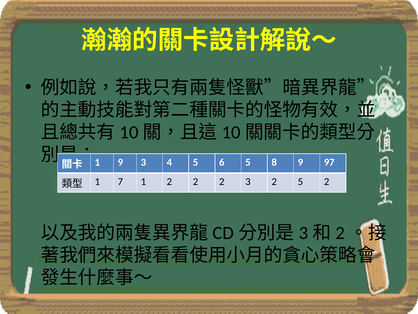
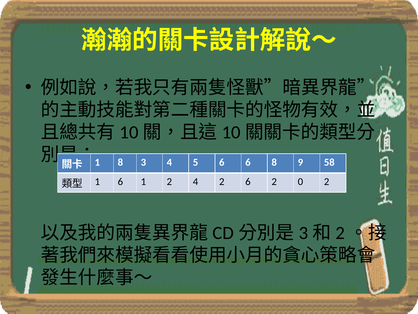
1 9: 9 -> 8 (120, 162)
6 5: 5 -> 6 (248, 162)
97: 97 -> 58 (329, 162)
1 7: 7 -> 6 (120, 181)
1 2 2: 2 -> 4 (196, 181)
2 3: 3 -> 6 (248, 181)
2 5: 5 -> 0 (300, 181)
